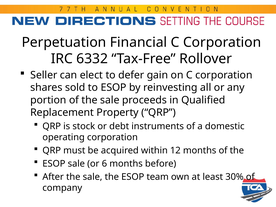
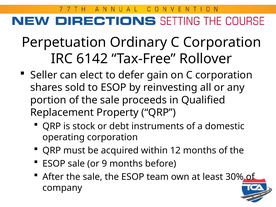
Financial: Financial -> Ordinary (139, 42)
6332: 6332 -> 6142 (92, 59)
6: 6 -> 9 (104, 164)
